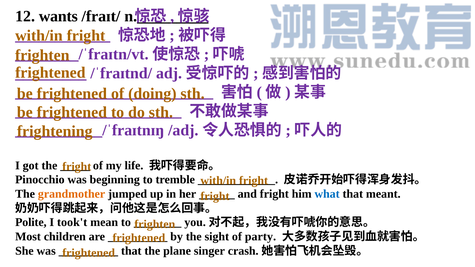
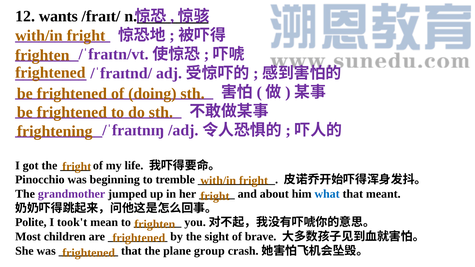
grandmother colour: orange -> purple (72, 194)
and fright: fright -> about (274, 194)
party: party -> brave (261, 237)
singer: singer -> group (209, 251)
